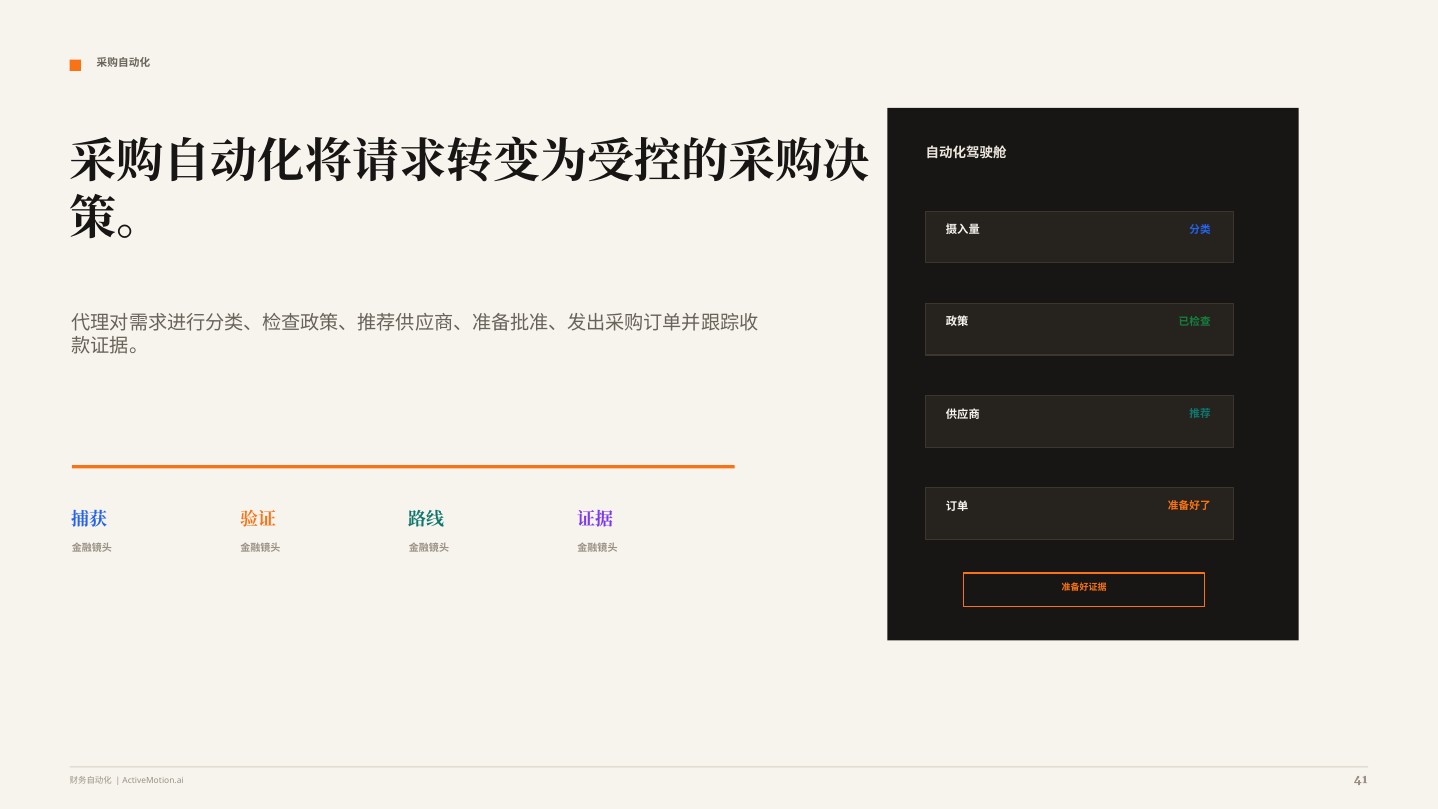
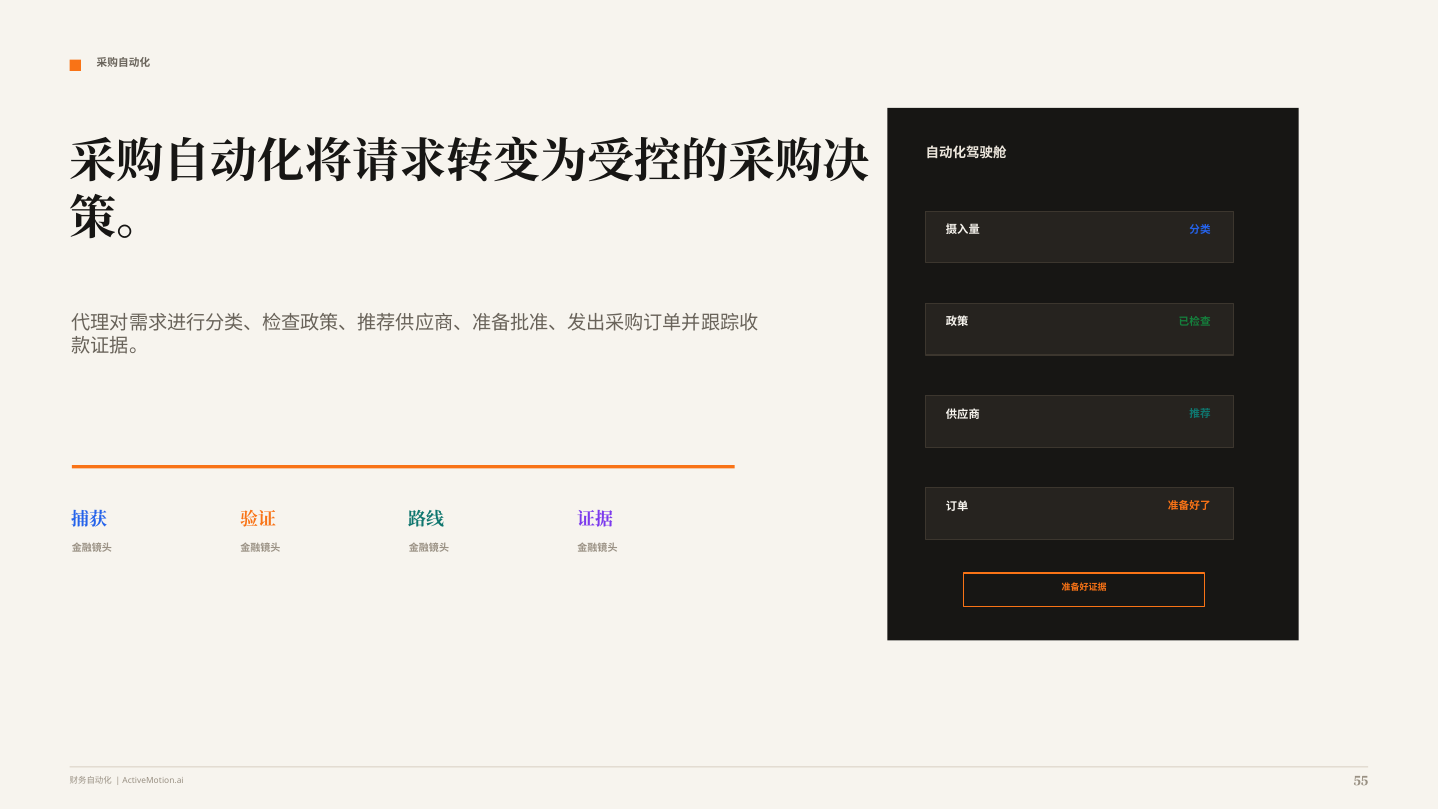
41: 41 -> 55 (1361, 779)
